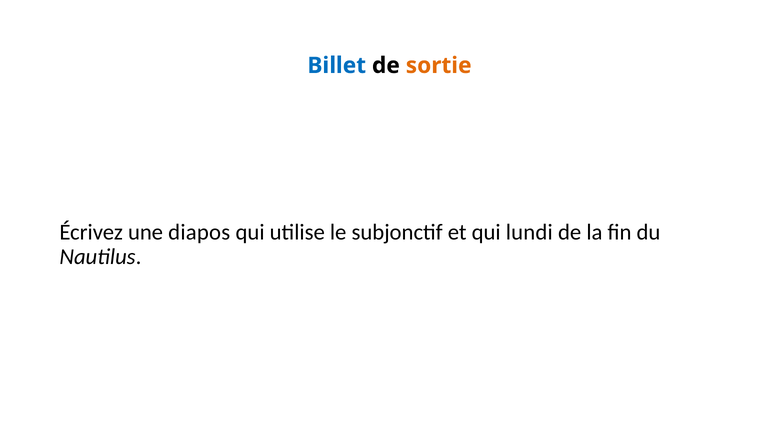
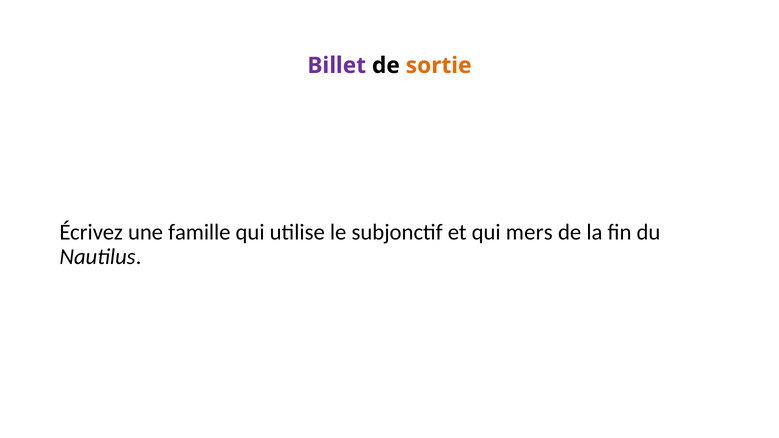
Billet colour: blue -> purple (337, 66)
diapos: diapos -> famille (199, 232)
lundi: lundi -> mers (529, 232)
